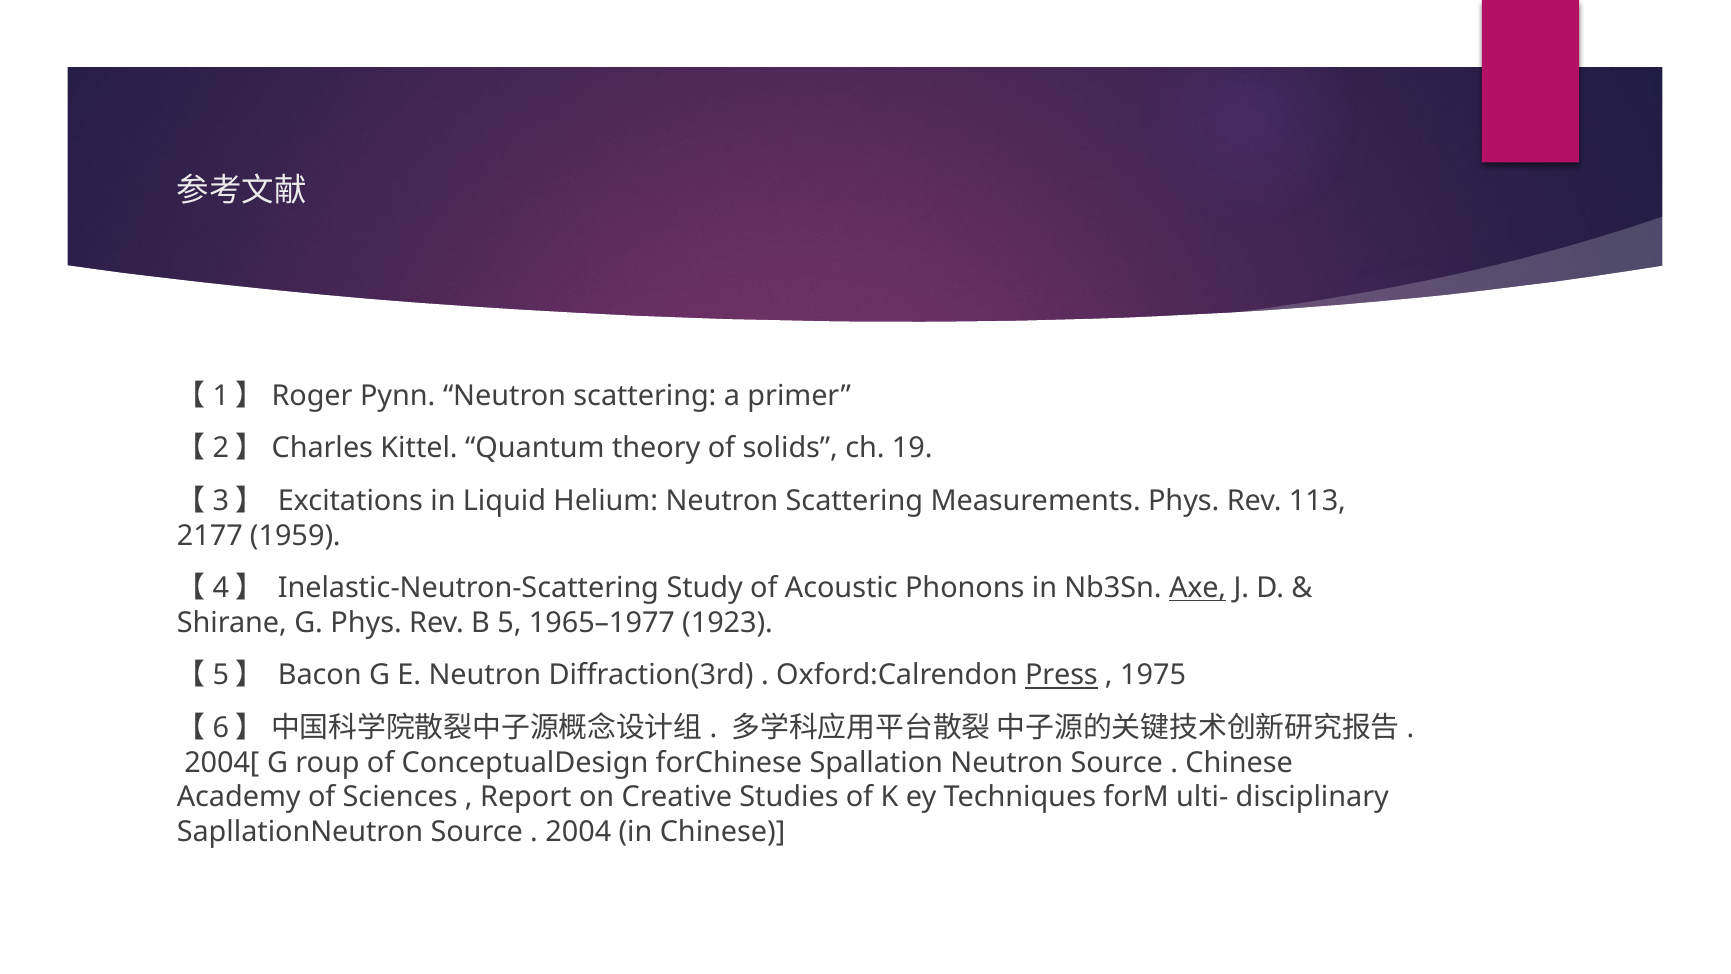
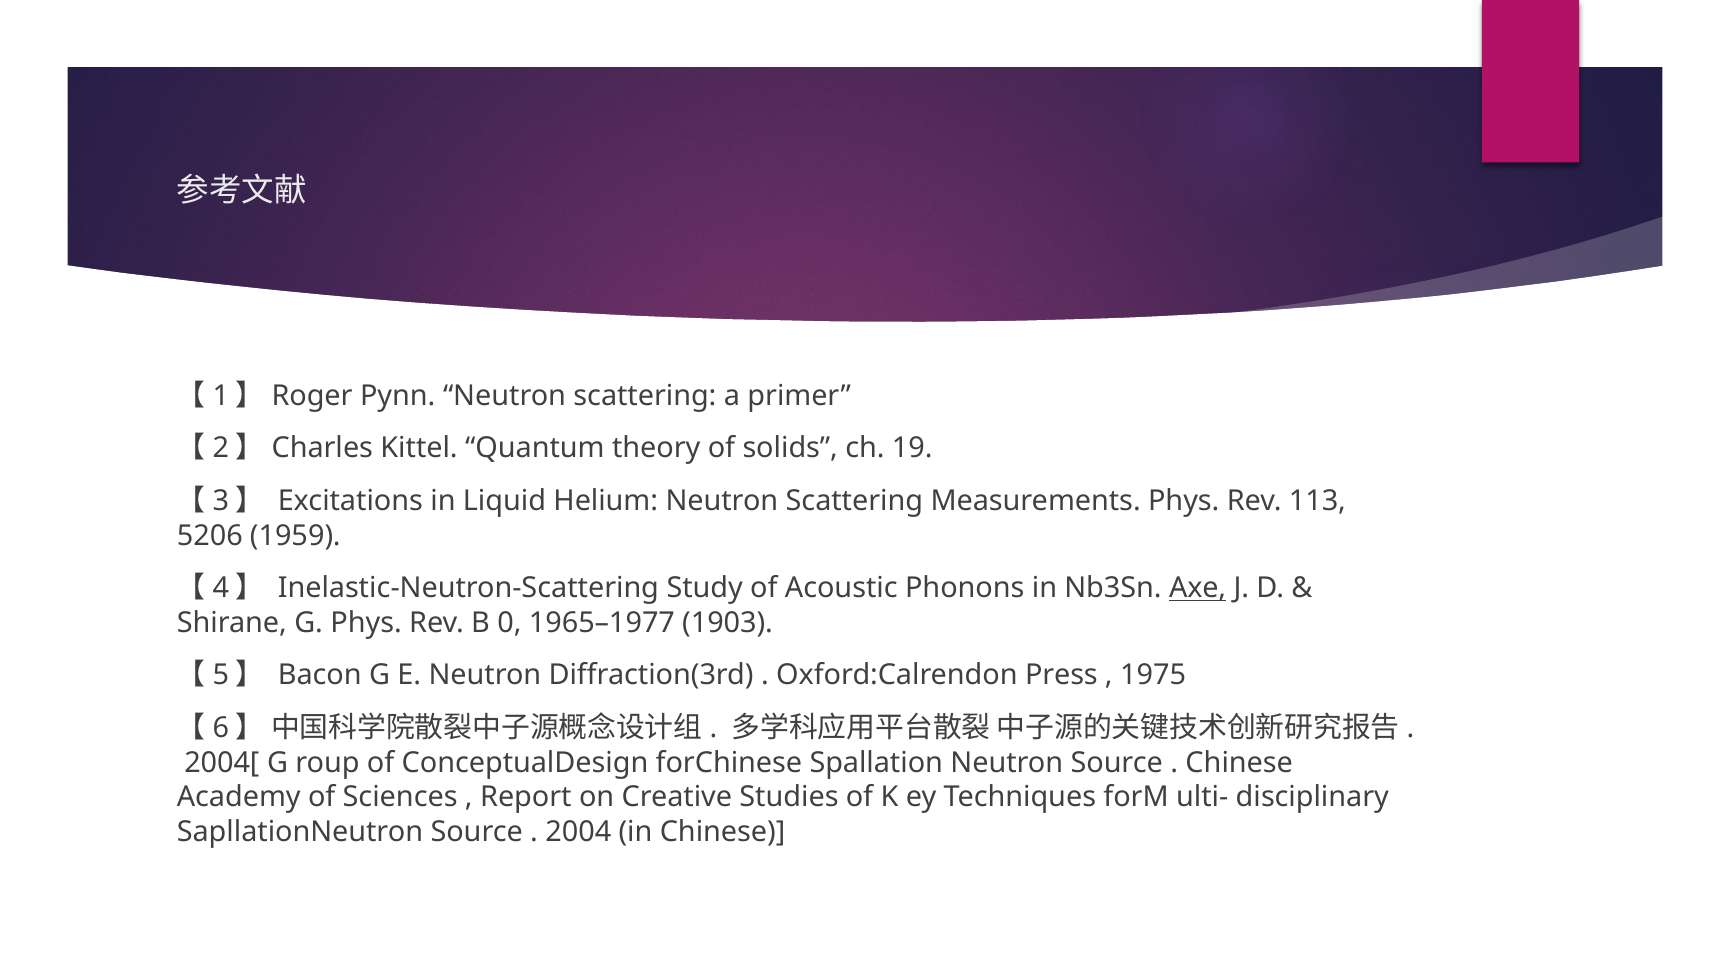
2177: 2177 -> 5206 (210, 535)
5: 5 -> 0 (509, 623)
1923: 1923 -> 1903 (728, 623)
Press underline: present -> none (1061, 675)
